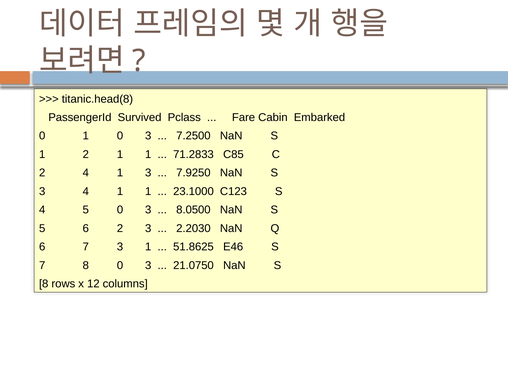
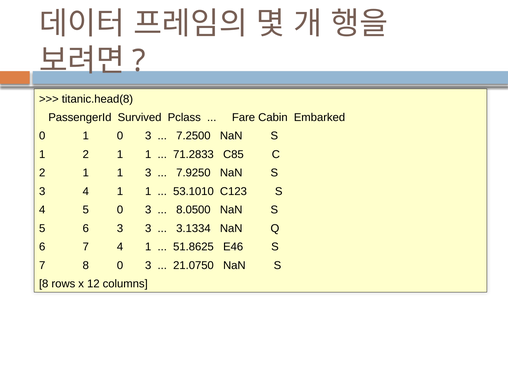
4: 4 -> 1 (86, 173)
23.1000: 23.1000 -> 53.1010 (193, 191)
6 2: 2 -> 3 (120, 228)
2.2030: 2.2030 -> 3.1334 (193, 228)
7 3: 3 -> 4 (120, 247)
